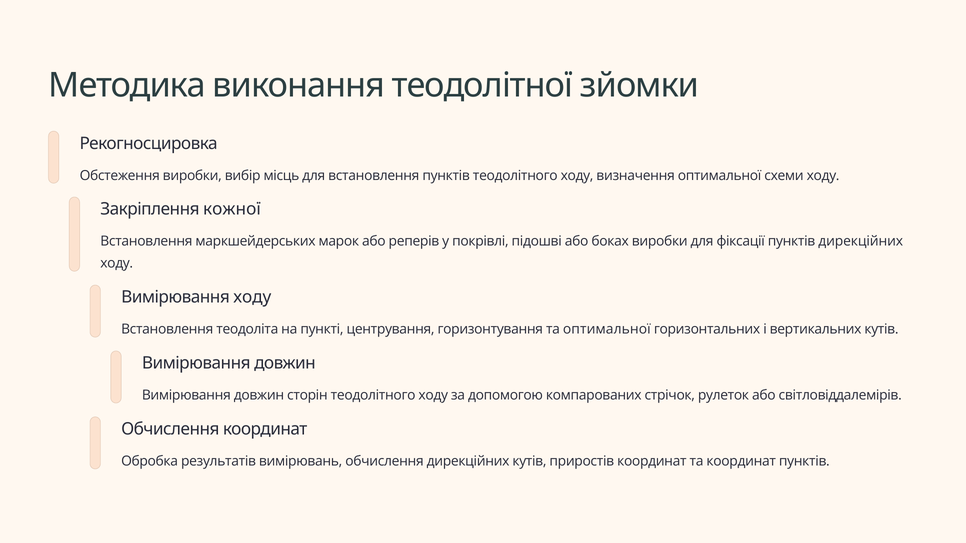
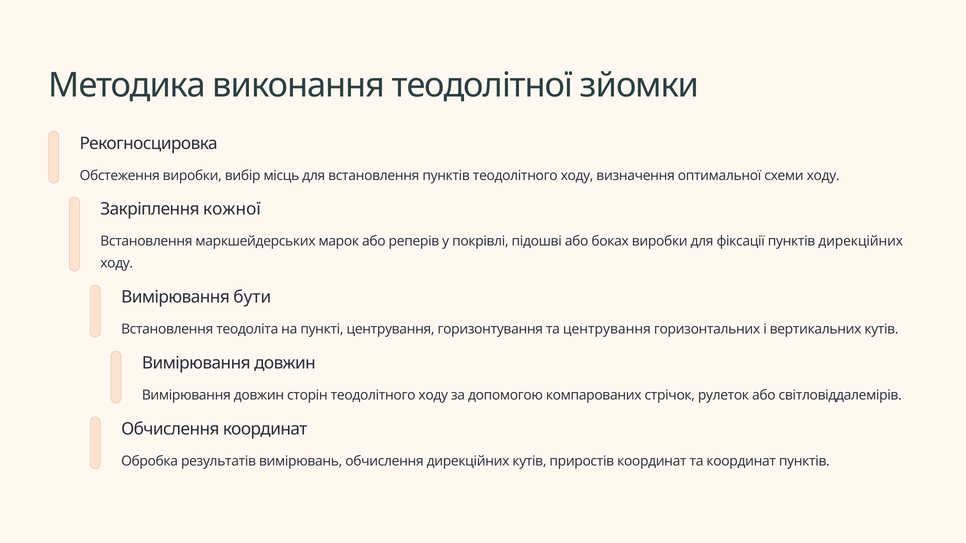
Вимірювання ходу: ходу -> бути (252, 298)
та оптимальної: оптимальної -> центрування (607, 330)
